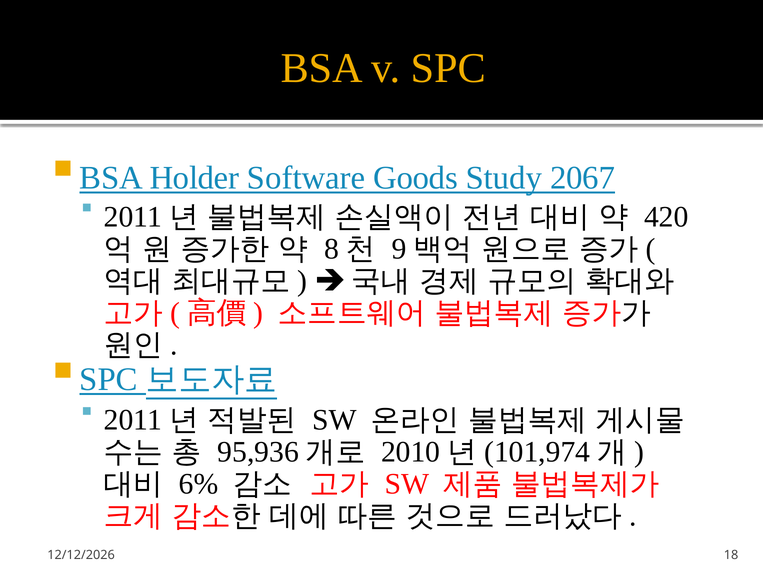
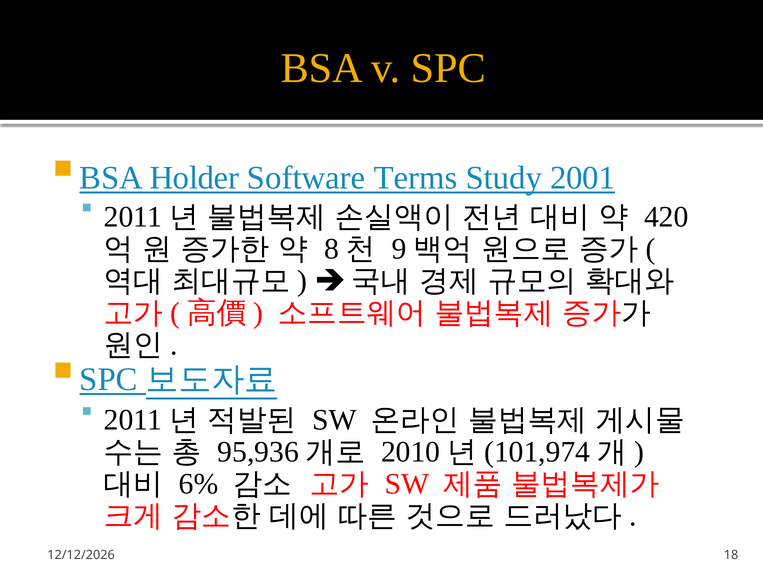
Goods: Goods -> Terms (415, 178)
2067: 2067 -> 2001 (583, 178)
